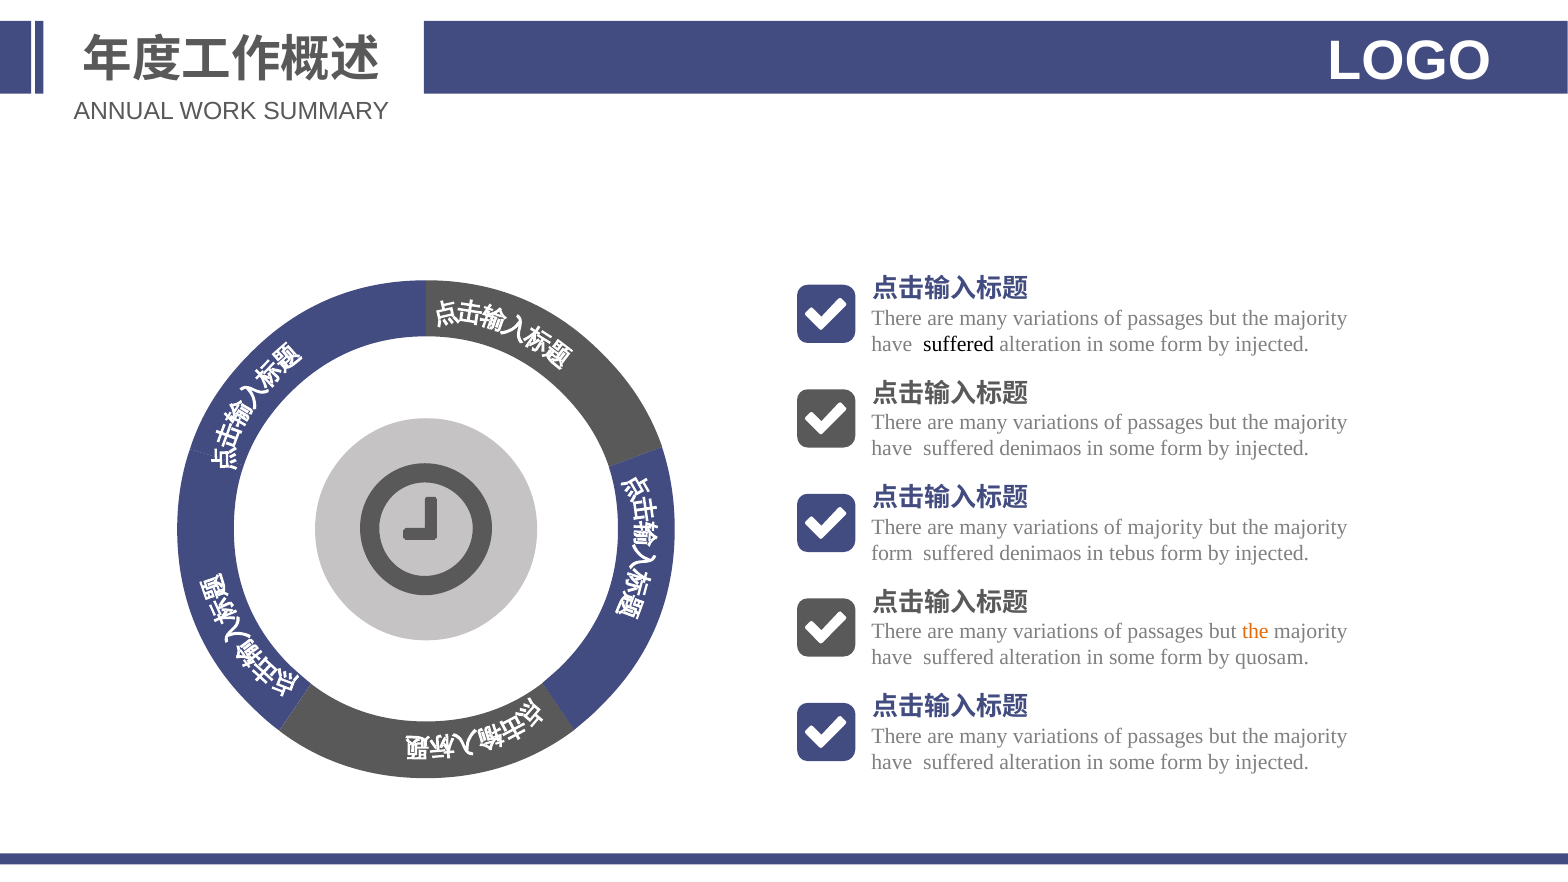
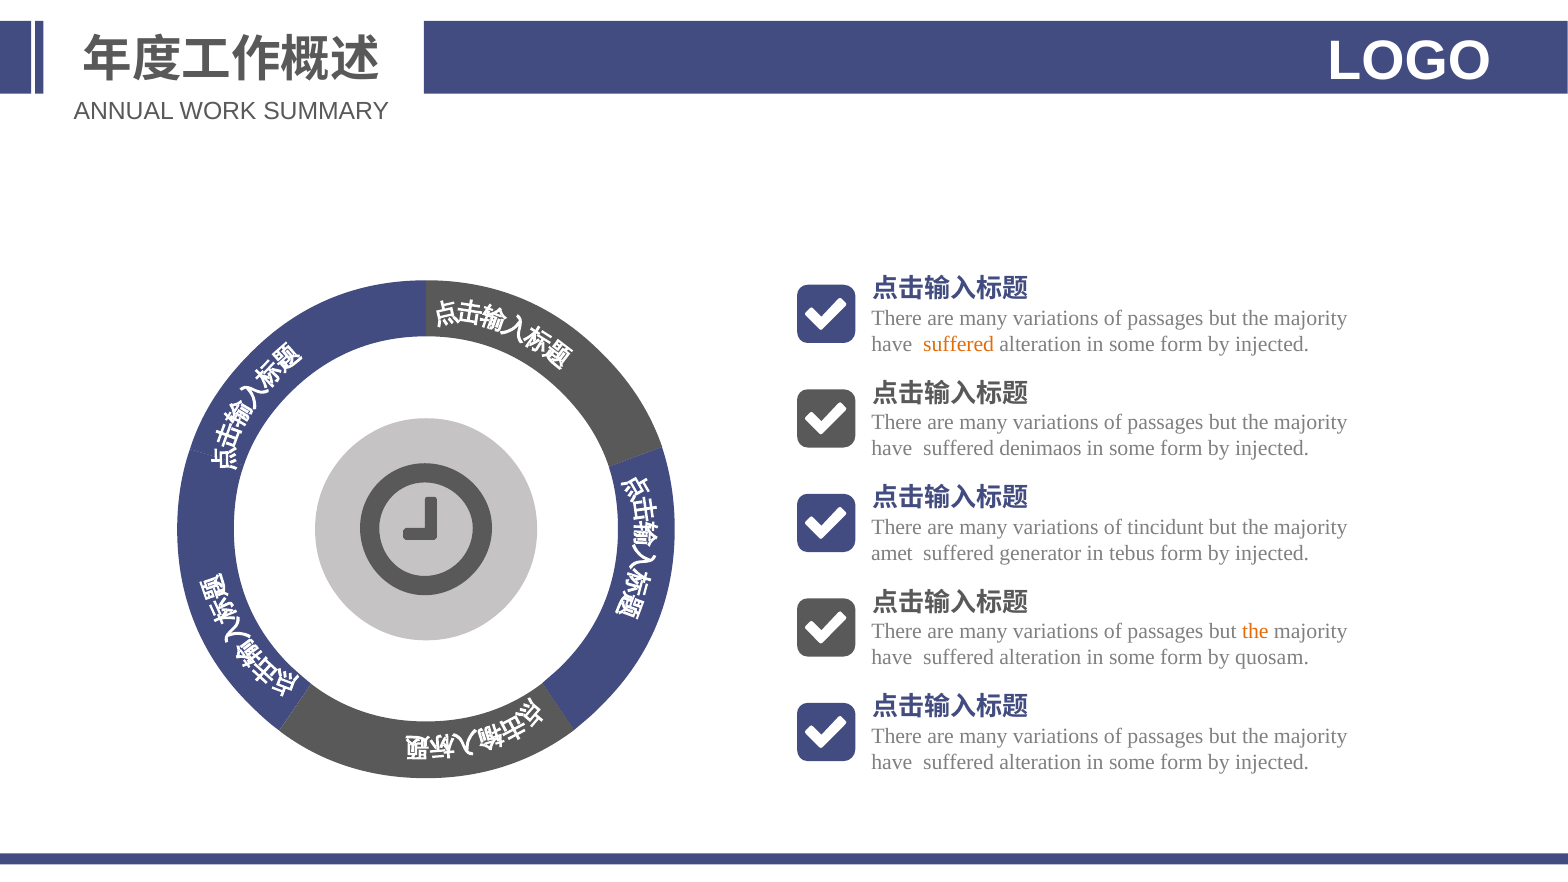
suffered colour: black -> orange (959, 344)
of majority: majority -> tincidunt (1166, 527)
form: form -> amet (892, 553)
denimaos: denimaos -> generator (1040, 553)
